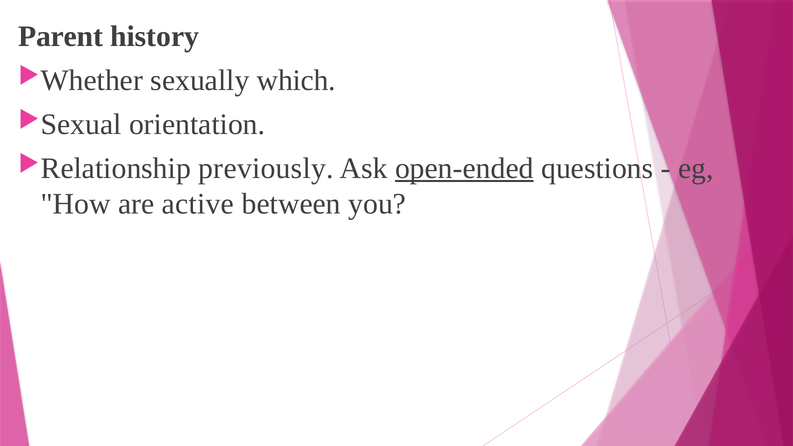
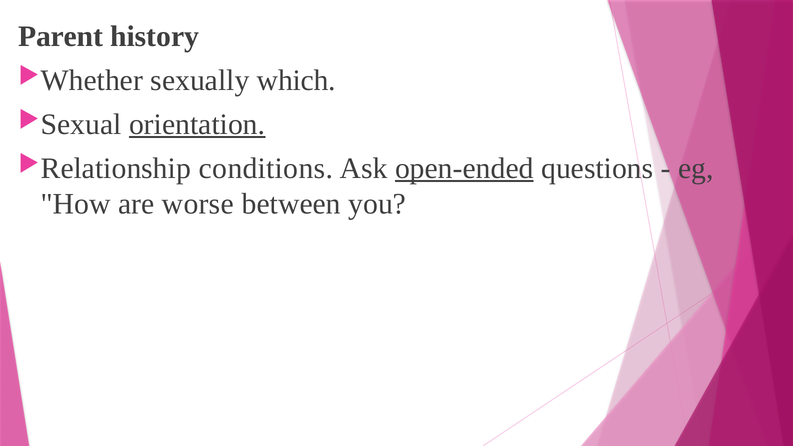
orientation underline: none -> present (197, 124)
previously: previously -> conditions (266, 168)
active: active -> worse (198, 204)
